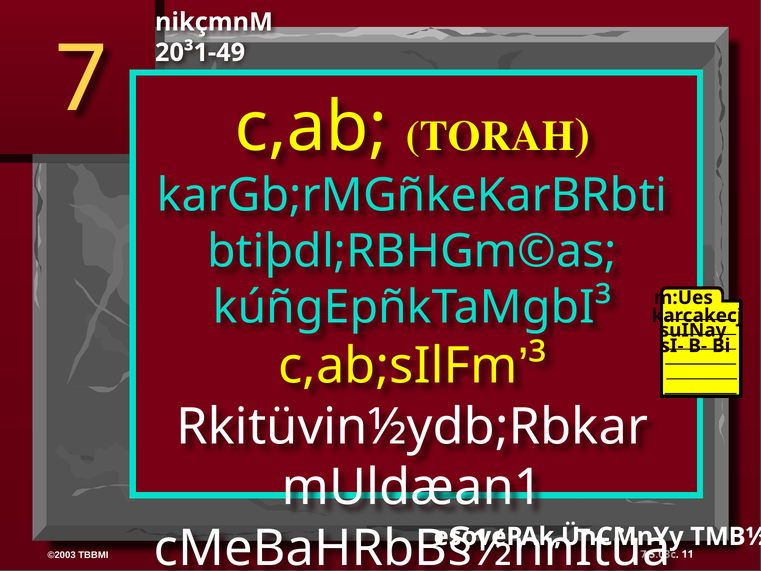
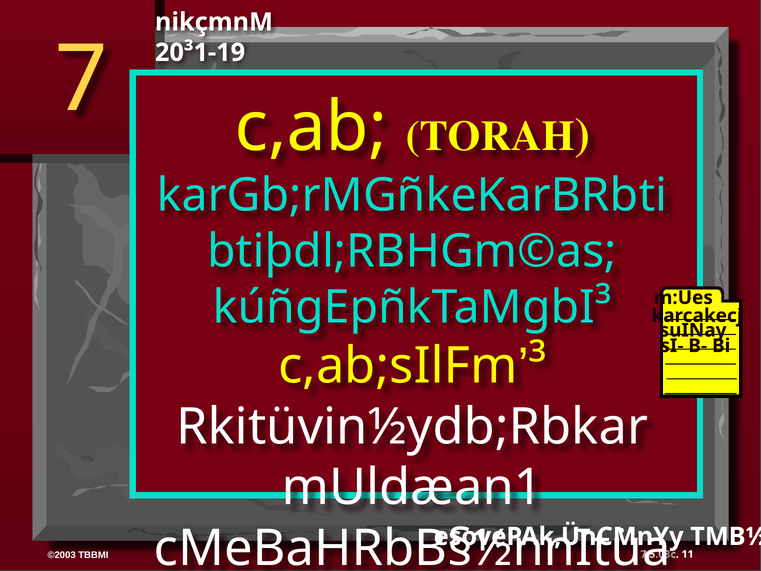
20³1-49: 20³1-49 -> 20³1-19 (200, 52)
